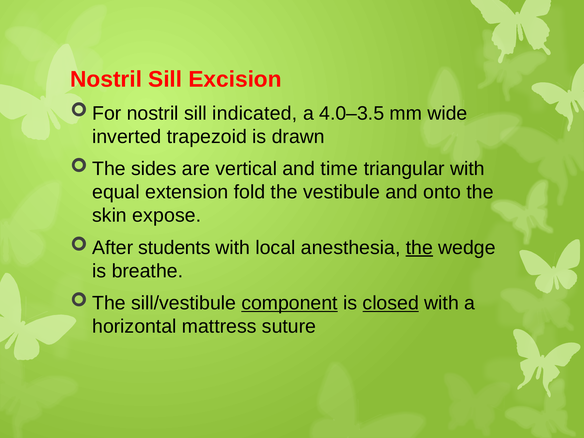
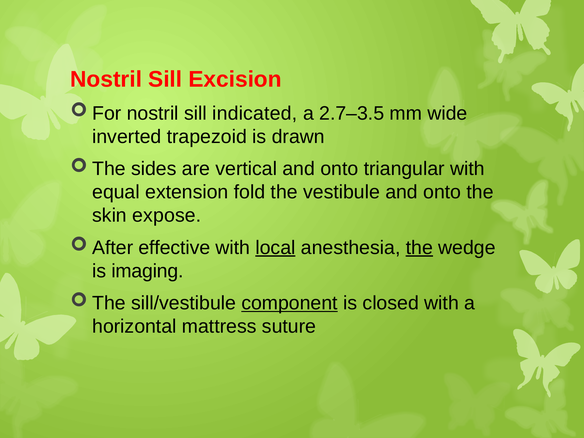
4.0–3.5: 4.0–3.5 -> 2.7–3.5 (352, 113)
vertical and time: time -> onto (339, 169)
students: students -> effective (174, 248)
local underline: none -> present (275, 248)
breathe: breathe -> imaging (147, 271)
closed underline: present -> none (391, 303)
